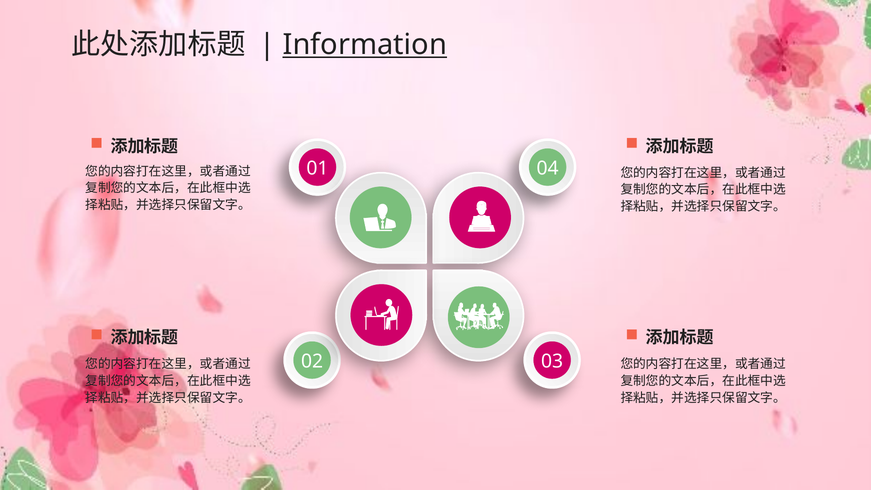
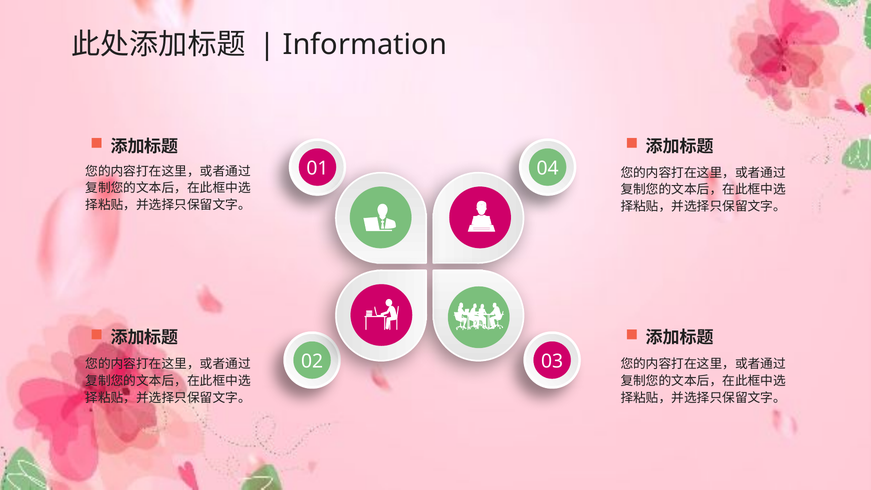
Information underline: present -> none (365, 45)
